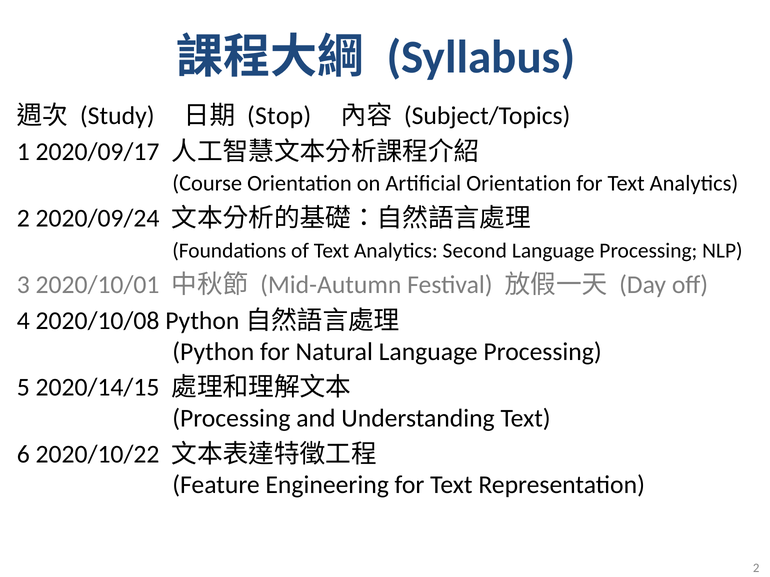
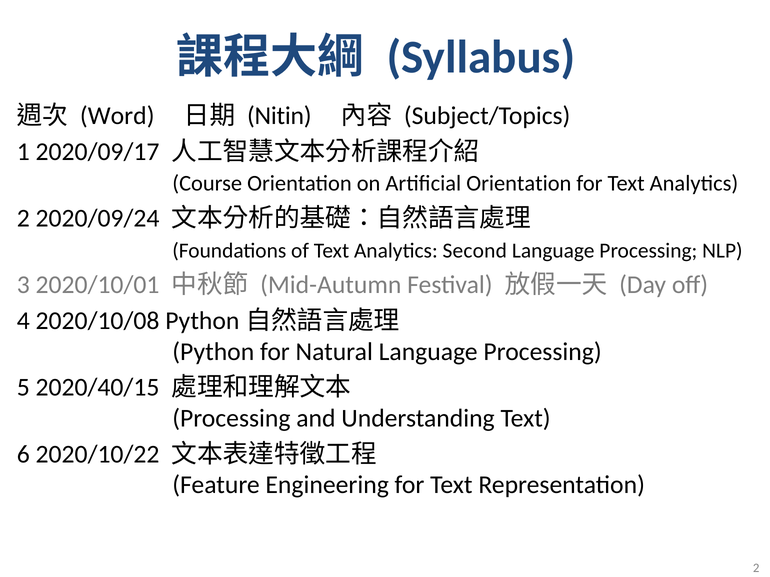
Study: Study -> Word (117, 116)
Stop: Stop -> Nitin (279, 116)
2020/14/15: 2020/14/15 -> 2020/40/15 (97, 388)
